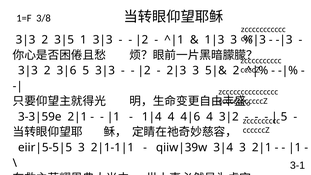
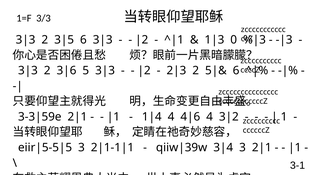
3/8: 3/8 -> 3/3 (43, 18)
1: 1 -> 6 (83, 40)
3: 3 -> 0 (234, 40)
3: 3 -> 2 (196, 71)
2: 2 -> 6 (236, 71)
5: 5 -> 1 (284, 117)
